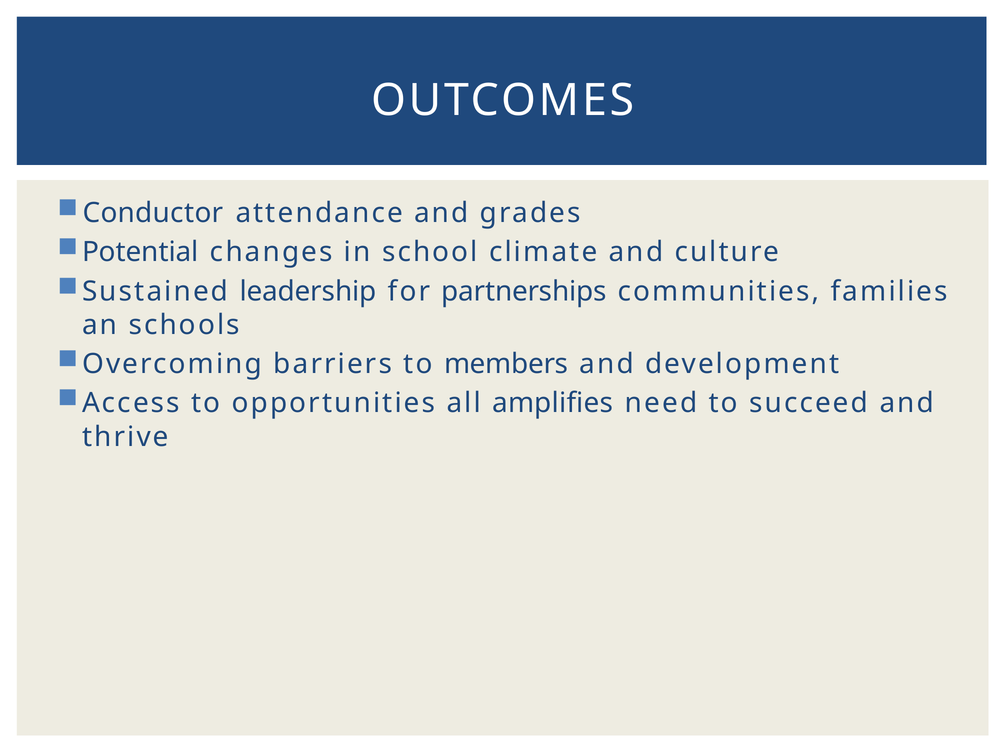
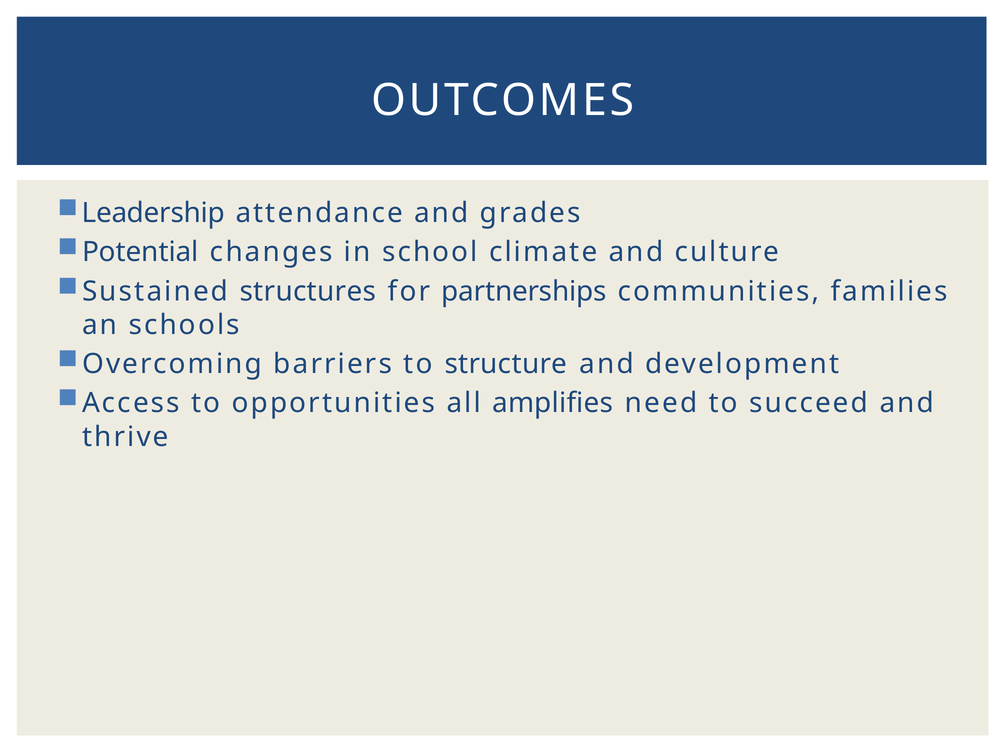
Conductor: Conductor -> Leadership (153, 213)
leadership: leadership -> structures (308, 291)
members: members -> structure (506, 364)
